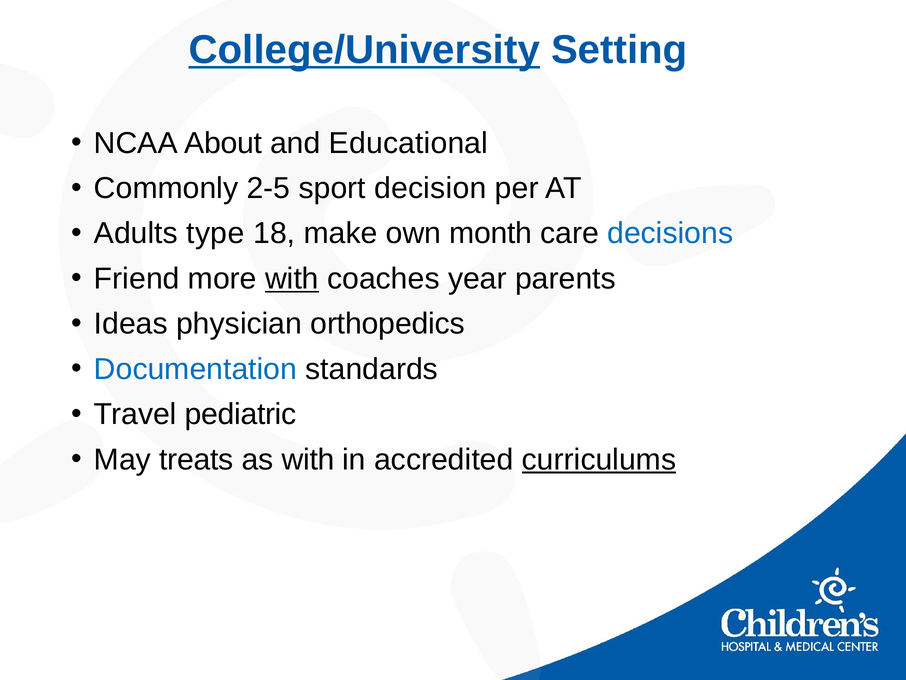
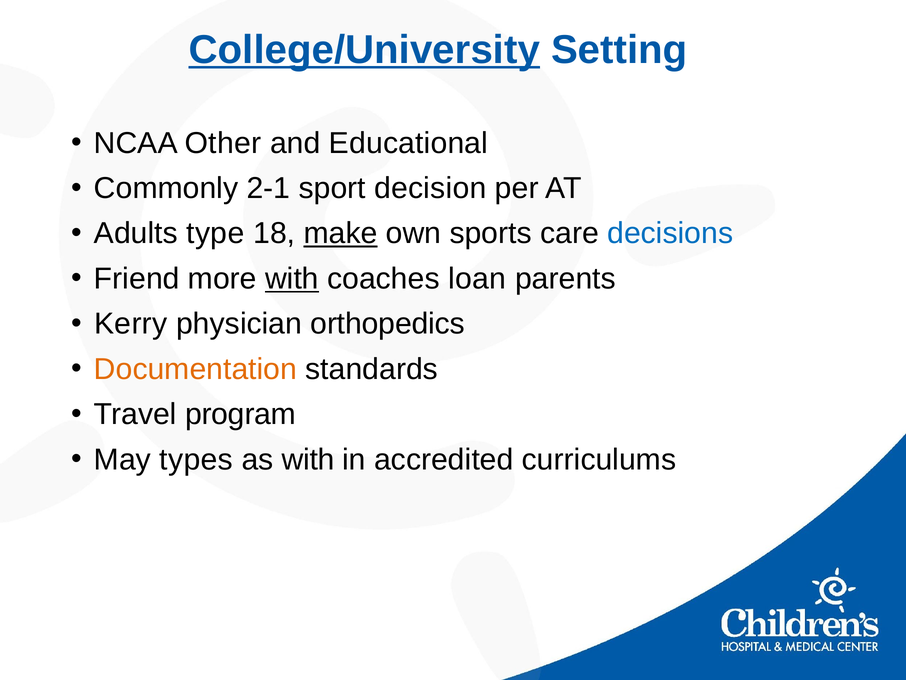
About: About -> Other (223, 143)
2-5: 2-5 -> 2-1 (268, 188)
make underline: none -> present (340, 233)
month: month -> sports (491, 233)
year: year -> loan (477, 279)
Ideas: Ideas -> Kerry (131, 324)
Documentation colour: blue -> orange (195, 369)
pediatric: pediatric -> program (241, 414)
treats: treats -> types (196, 459)
curriculums underline: present -> none (599, 459)
